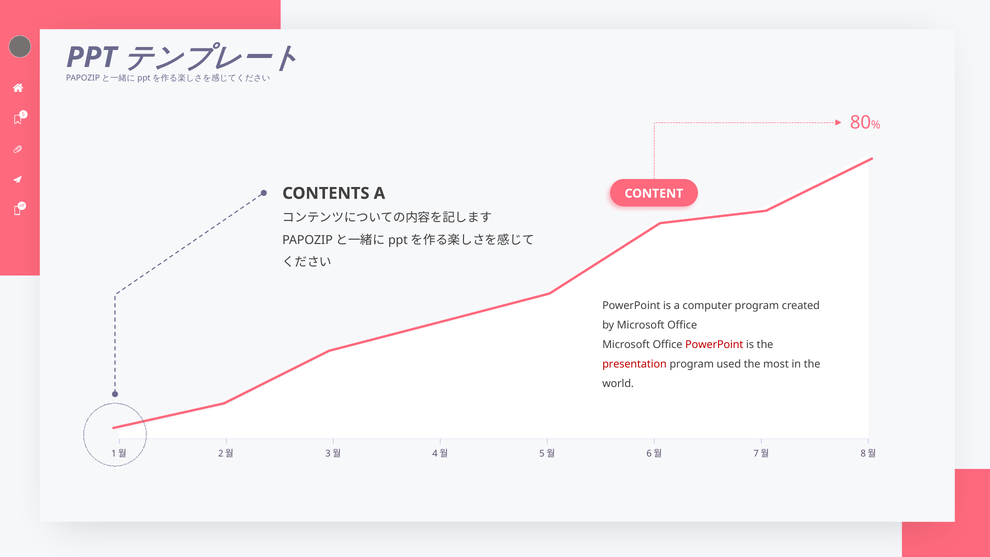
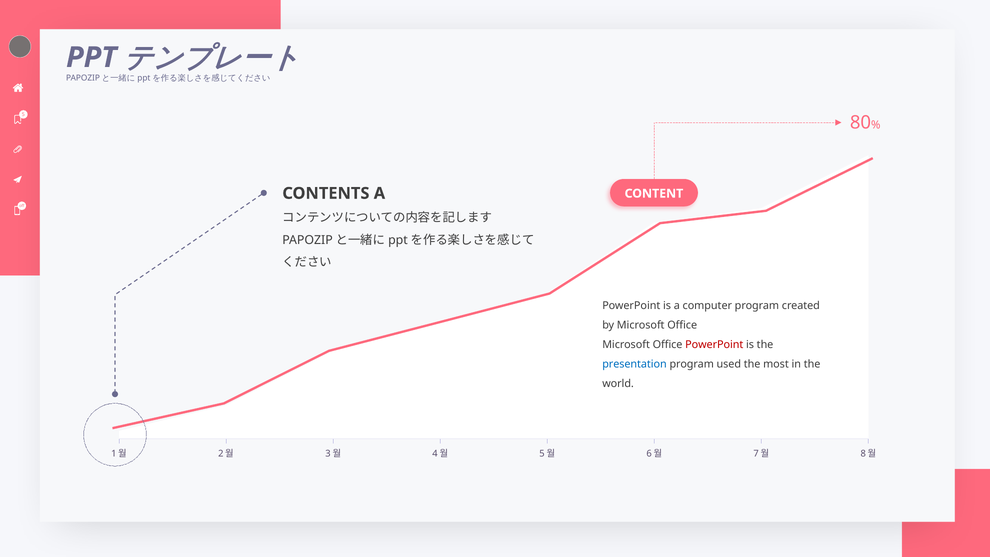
presentation colour: red -> blue (635, 364)
